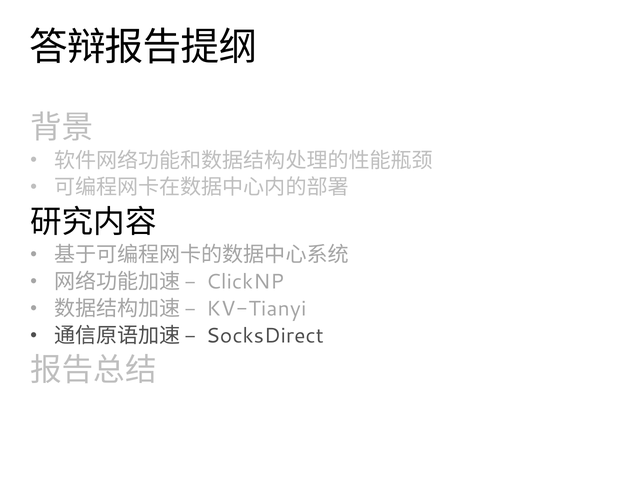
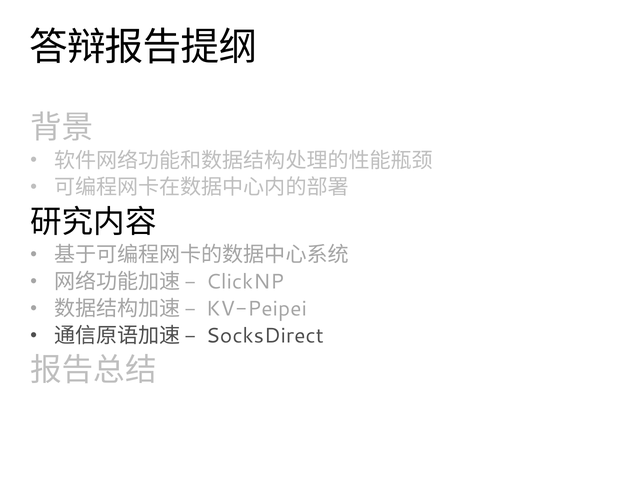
KV-Tianyi: KV-Tianyi -> KV-Peipei (256, 309)
